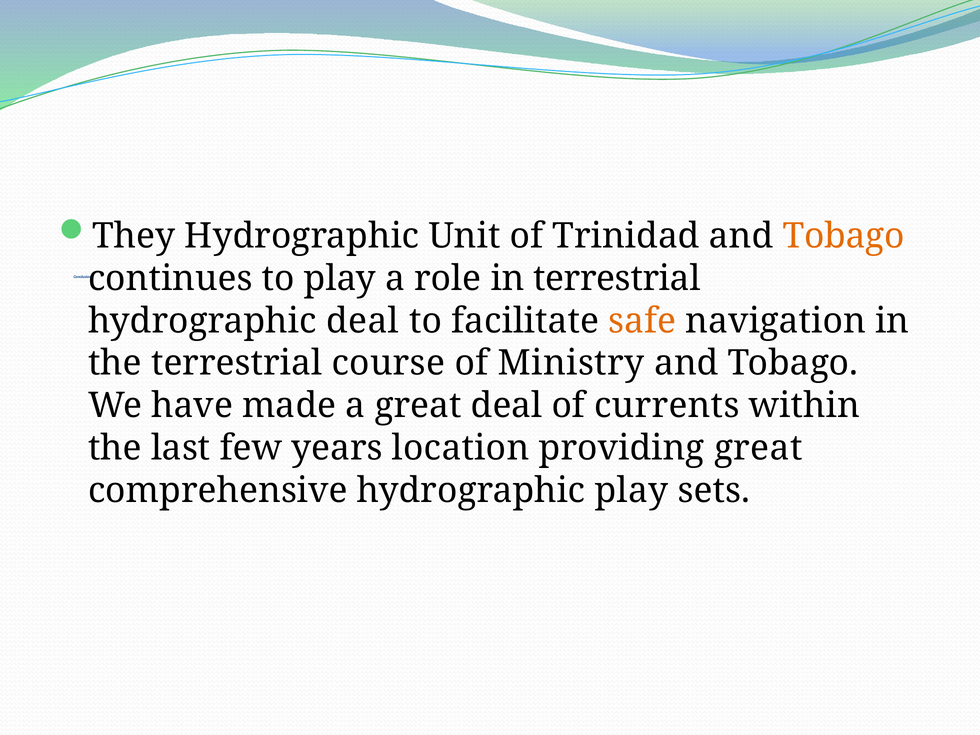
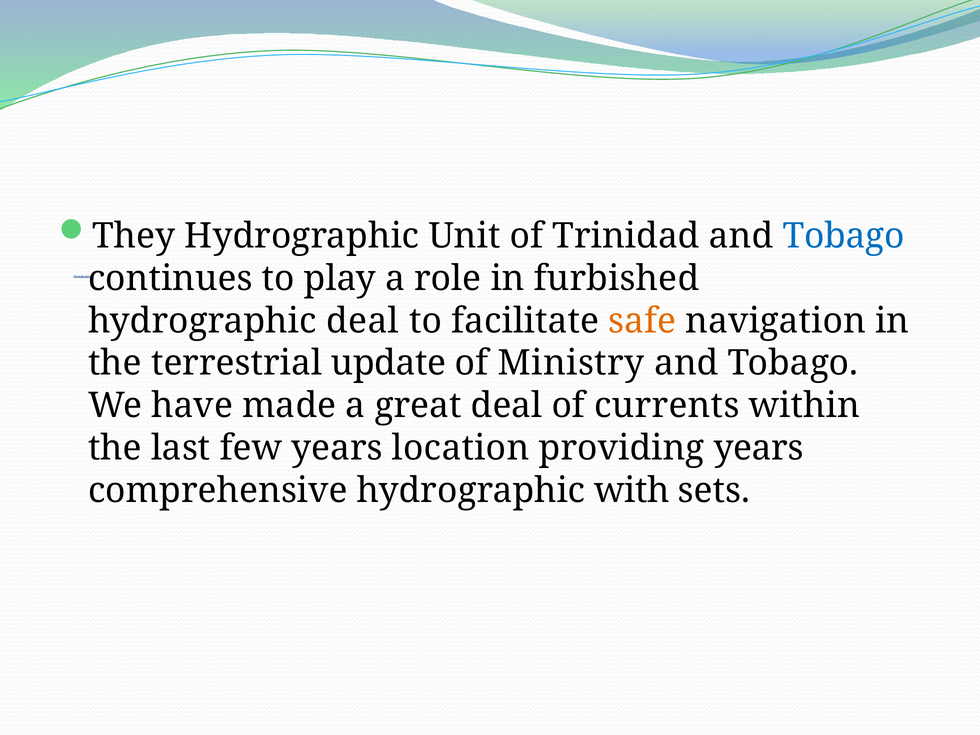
Tobago colour: orange -> blue (844, 236)
in terrestrial: terrestrial -> furbished (617, 278)
course: course -> update (389, 363)
providing great: great -> years (759, 448)
hydrographic play: play -> with (632, 491)
